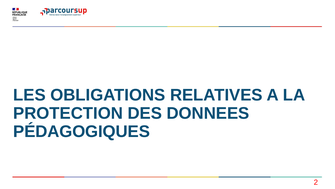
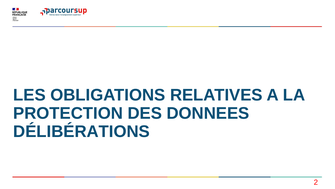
PÉDAGOGIQUES: PÉDAGOGIQUES -> DÉLIBÉRATIONS (82, 131)
